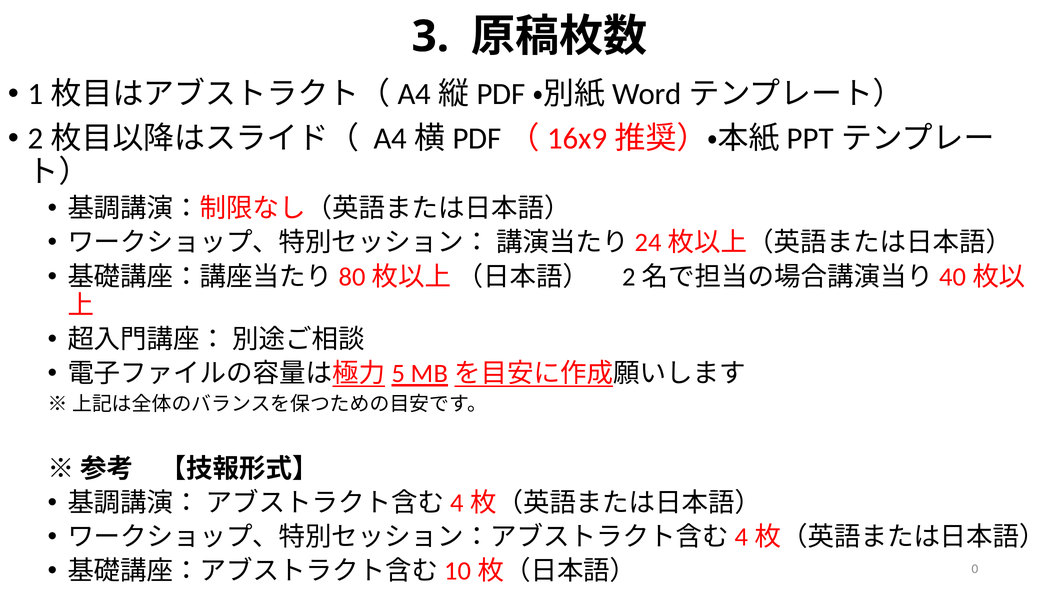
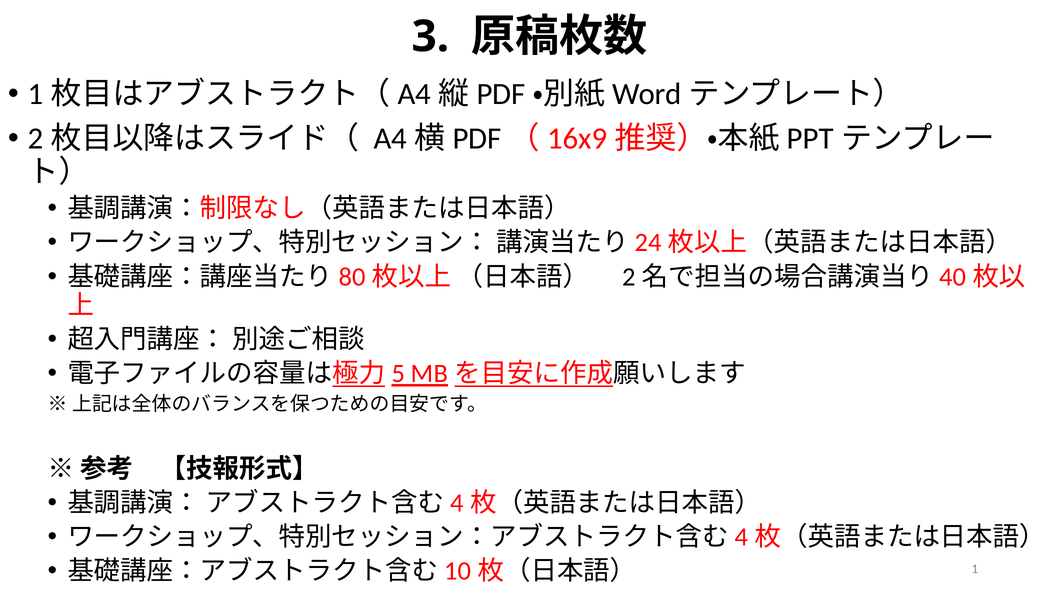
0: 0 -> 1 (975, 569)
